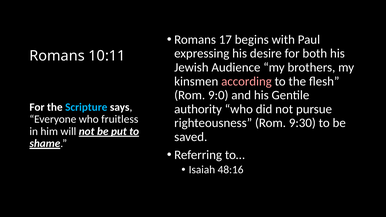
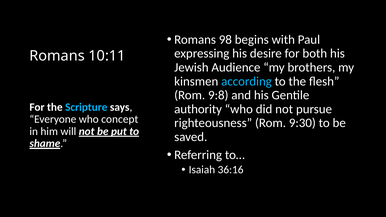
17: 17 -> 98 (225, 40)
according colour: pink -> light blue (246, 81)
9:0: 9:0 -> 9:8 (218, 95)
fruitless: fruitless -> concept (120, 119)
48:16: 48:16 -> 36:16 (231, 170)
